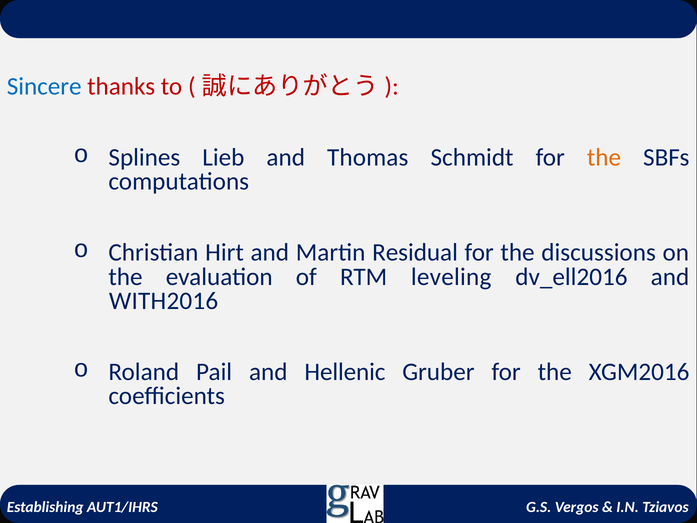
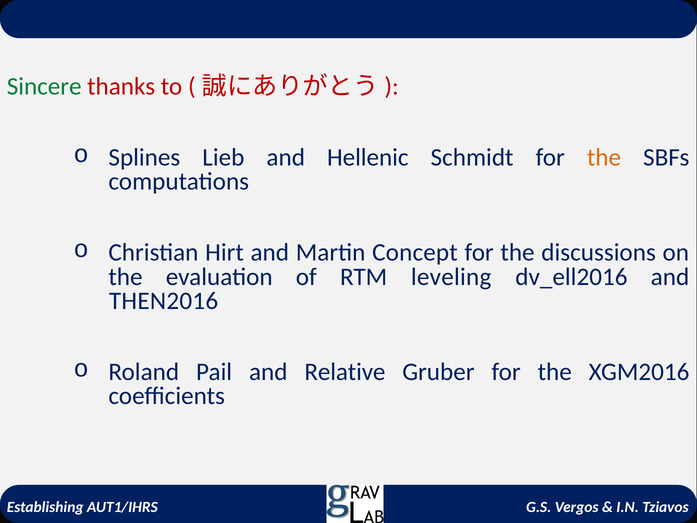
Sincere colour: blue -> green (44, 86)
Thomas: Thomas -> Hellenic (368, 157)
Residual: Residual -> Concept (415, 252)
WITH2016: WITH2016 -> THEN2016 (164, 301)
Hellenic: Hellenic -> Relative (345, 372)
